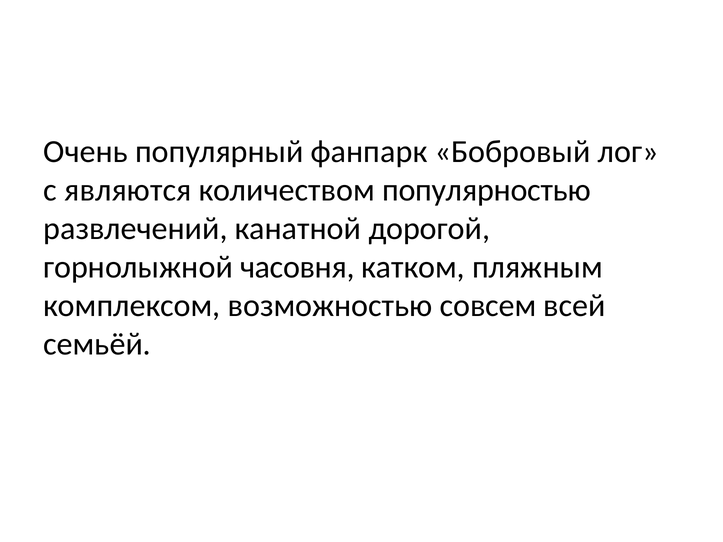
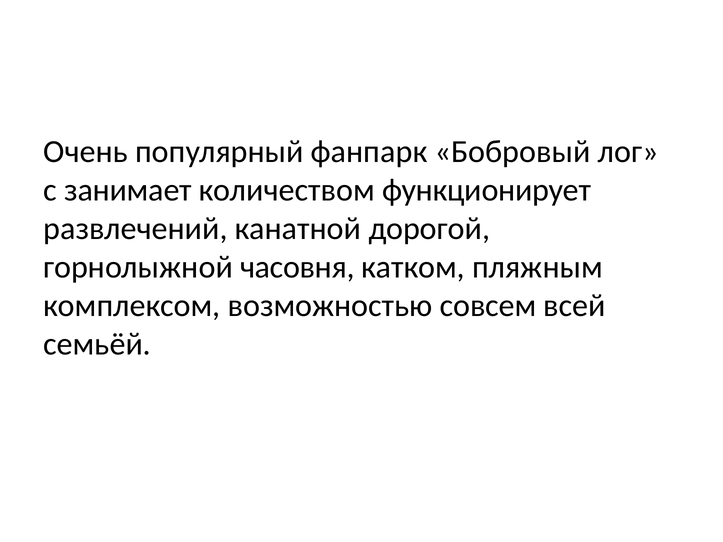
являются: являются -> занимает (128, 190)
популярностью: популярностью -> функционирует (486, 190)
